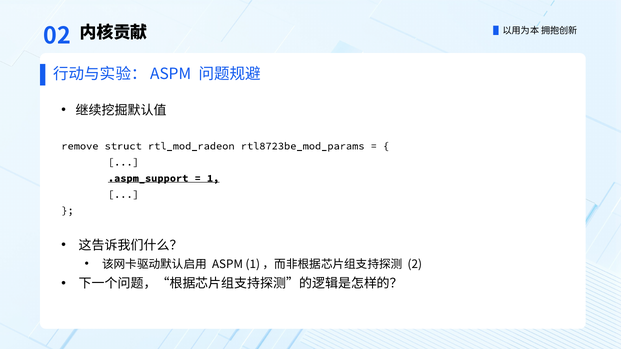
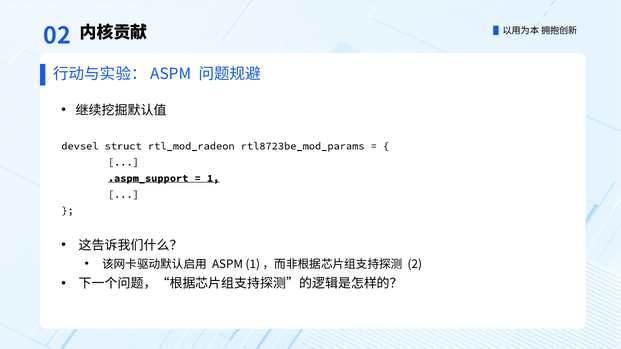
remove: remove -> devsel (80, 146)
